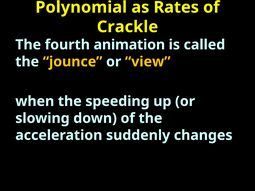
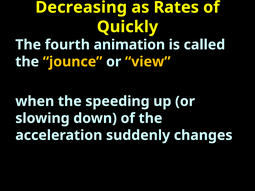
Polynomial: Polynomial -> Decreasing (81, 7)
Crackle: Crackle -> Quickly (127, 27)
